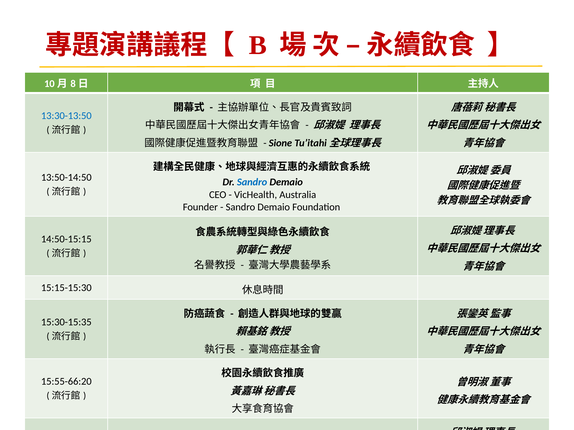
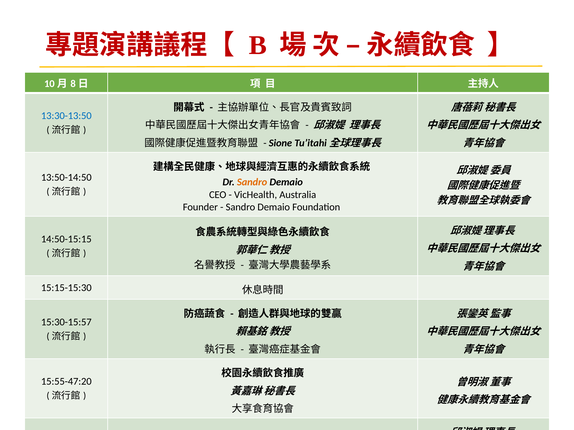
Sandro colour: blue -> orange (252, 182)
15:30-15:35: 15:30-15:35 -> 15:30-15:57 (66, 323)
15:55-66:20: 15:55-66:20 -> 15:55-47:20 (66, 382)
